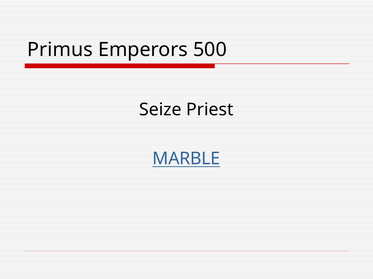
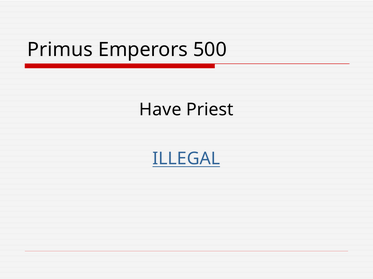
Seize: Seize -> Have (160, 110)
MARBLE: MARBLE -> ILLEGAL (186, 159)
